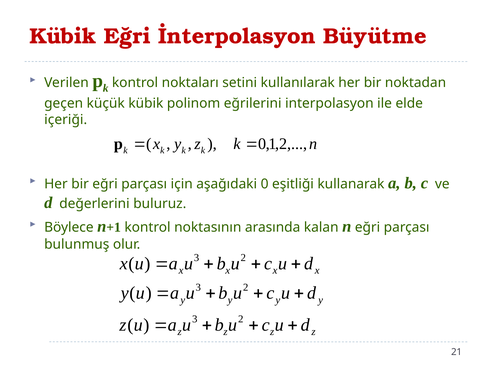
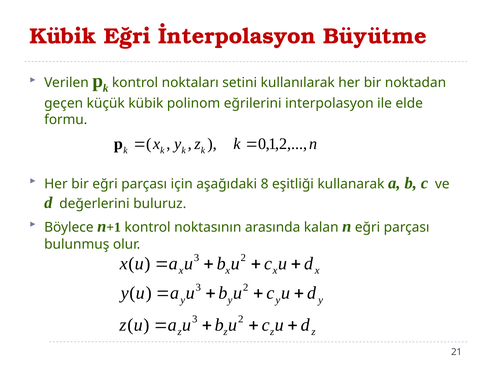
içeriği: içeriği -> formu (66, 120)
aşağıdaki 0: 0 -> 8 (265, 184)
